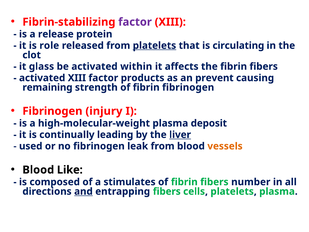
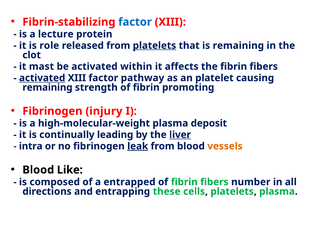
factor colour: purple -> blue (135, 22)
release: release -> lecture (56, 34)
is circulating: circulating -> remaining (238, 46)
glass: glass -> mast (41, 66)
activated underline: none -> present (42, 78)
products: products -> pathway (143, 78)
prevent: prevent -> platelet (214, 78)
fibrin fibrinogen: fibrinogen -> promoting (188, 87)
used: used -> intra (31, 146)
leak underline: none -> present (138, 146)
stimulates: stimulates -> entrapped (129, 182)
and underline: present -> none (83, 191)
entrapping fibers: fibers -> these (167, 191)
